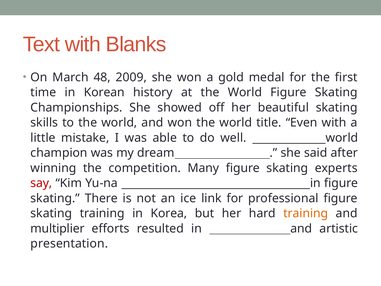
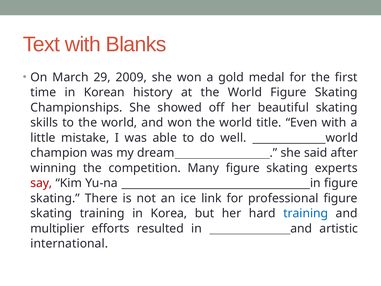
48: 48 -> 29 (102, 77)
training colour: orange -> blue (306, 213)
presentation: presentation -> international (69, 243)
